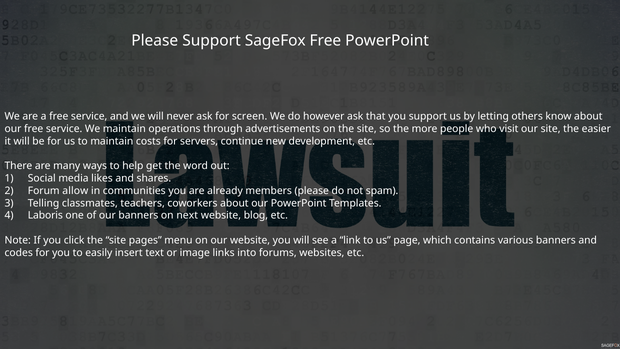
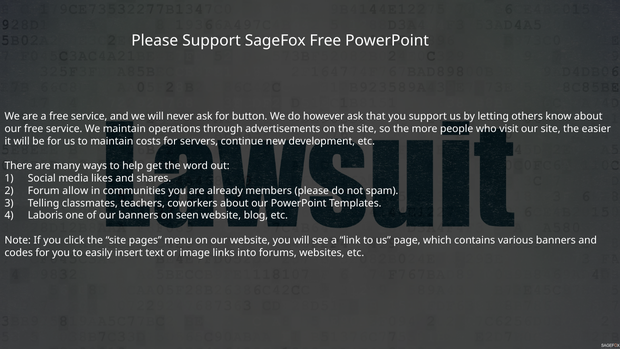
screen: screen -> button (250, 116)
next: next -> seen (187, 215)
